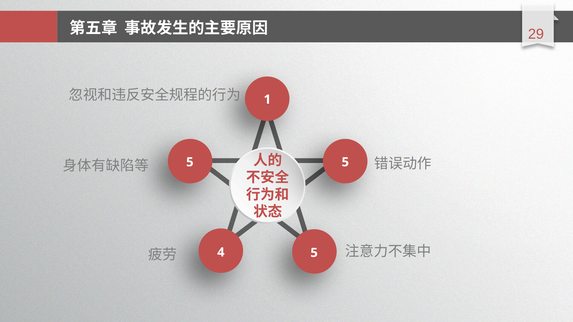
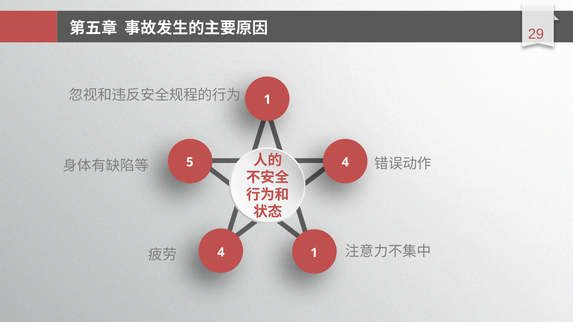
5 5: 5 -> 4 (345, 162)
4 5: 5 -> 1 (314, 253)
